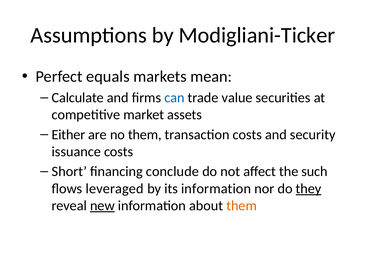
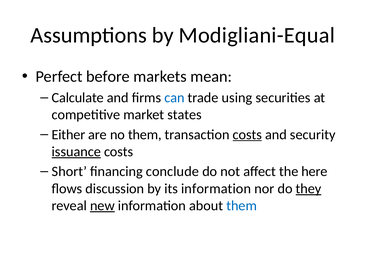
Modigliani-Ticker: Modigliani-Ticker -> Modigliani-Equal (257, 35)
equals: equals -> before (108, 77)
value: value -> using (237, 98)
assets: assets -> states (185, 115)
costs underline: none -> present (247, 135)
issuance underline: none -> present (76, 152)
such: such -> here (314, 172)
leveraged: leveraged -> discussion (115, 189)
them colour: orange -> blue (242, 206)
